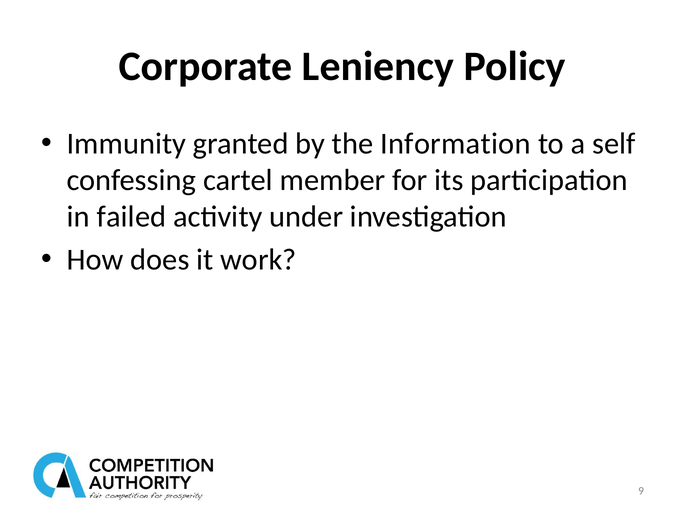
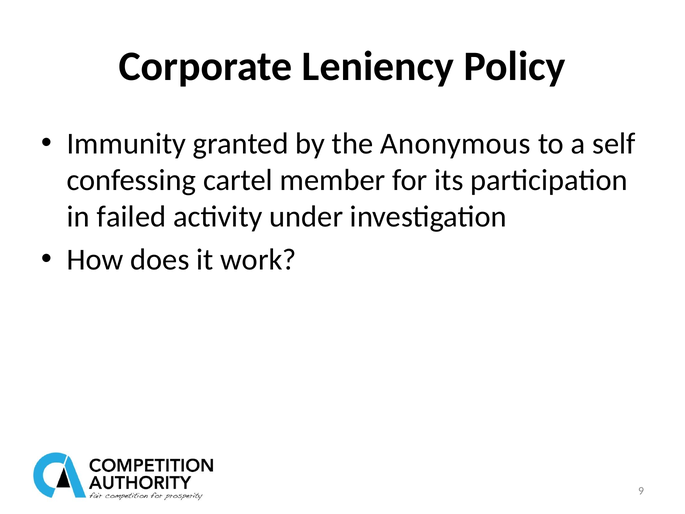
Information: Information -> Anonymous (455, 144)
